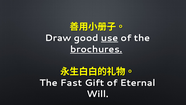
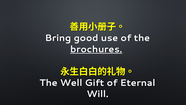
Draw: Draw -> Bring (58, 38)
use underline: present -> none (110, 38)
Fast: Fast -> Well (71, 83)
